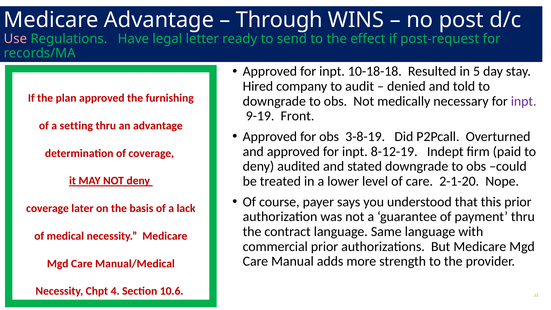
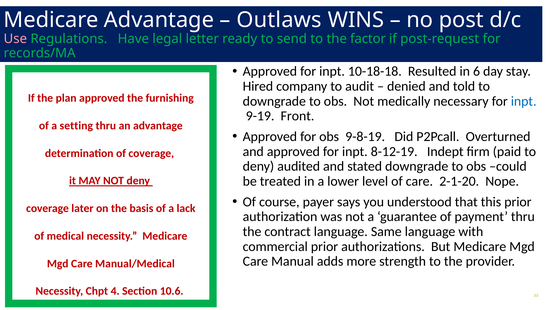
Through: Through -> Outlaws (279, 20)
effect: effect -> factor (368, 39)
5: 5 -> 6 (477, 71)
inpt colour: purple -> blue (524, 101)
3-8-19: 3-8-19 -> 9-8-19 (365, 137)
